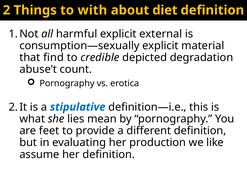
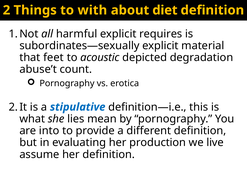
external: external -> requires (161, 34)
consumption—sexually: consumption—sexually -> subordinates—sexually (79, 46)
find: find -> feet (54, 58)
credible: credible -> acoustic (100, 58)
feet: feet -> into (49, 131)
like: like -> live (215, 143)
